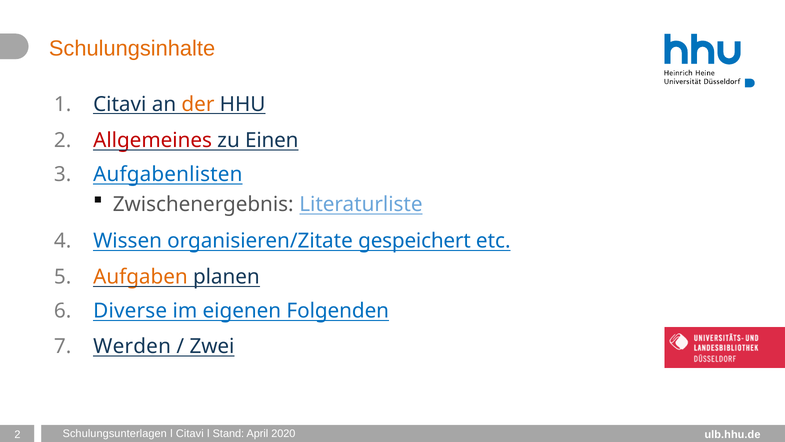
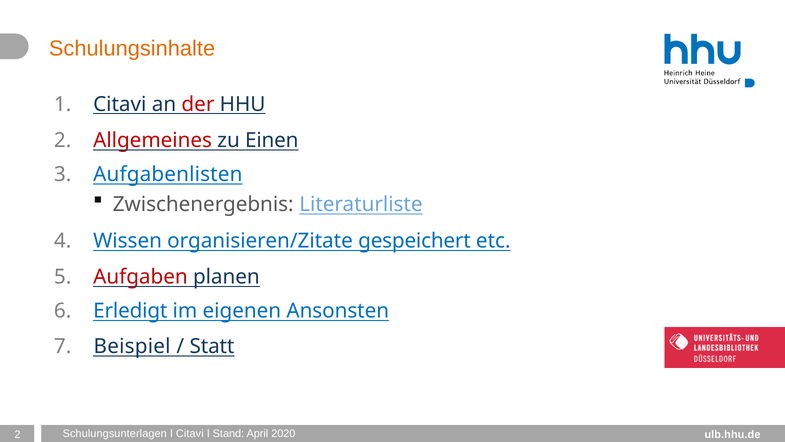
der colour: orange -> red (198, 104)
Aufgaben colour: orange -> red (140, 277)
Diverse: Diverse -> Erledigt (130, 311)
Folgenden: Folgenden -> Ansonsten (338, 311)
Werden: Werden -> Beispiel (132, 346)
Zwei: Zwei -> Statt (212, 346)
